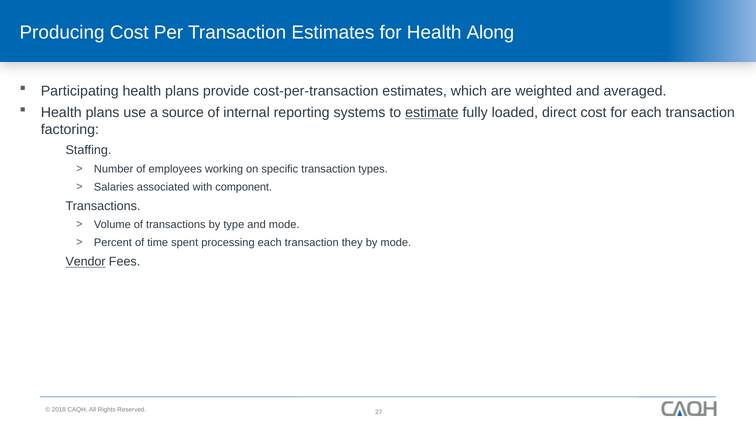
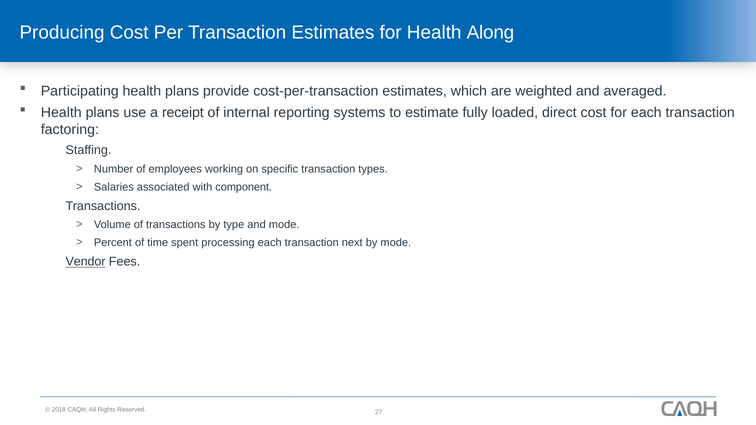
source: source -> receipt (183, 113)
estimate underline: present -> none (432, 113)
they: they -> next (352, 243)
